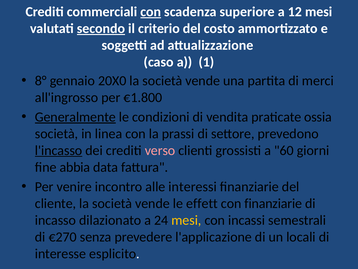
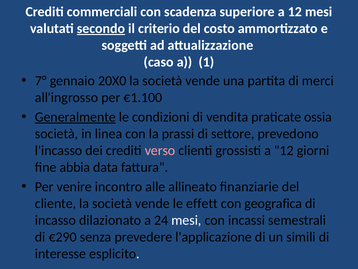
con underline: present -> none (151, 12)
8°: 8° -> 7° (41, 81)
€1.800: €1.800 -> €1.100 (143, 97)
l'incasso underline: present -> none (59, 150)
grossisti a 60: 60 -> 12 (284, 150)
interessi: interessi -> allineato (193, 186)
con finanziarie: finanziarie -> geografica (273, 203)
mesi colour: yellow -> white (186, 220)
€270: €270 -> €290 (63, 237)
locali: locali -> simili (301, 237)
